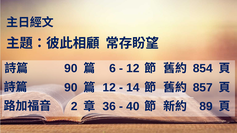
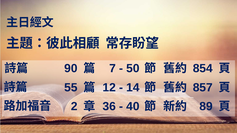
6: 6 -> 7 (113, 69)
12: 12 -> 50 (133, 69)
90: 90 -> 55 (71, 88)
